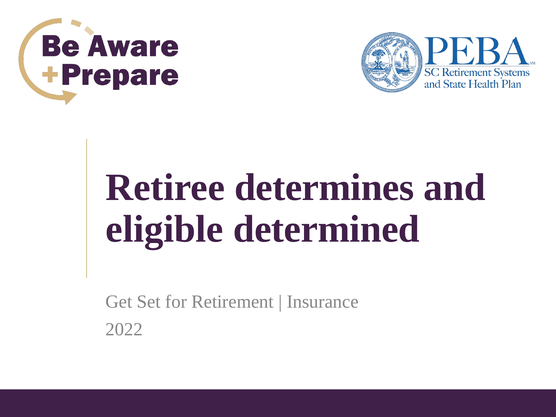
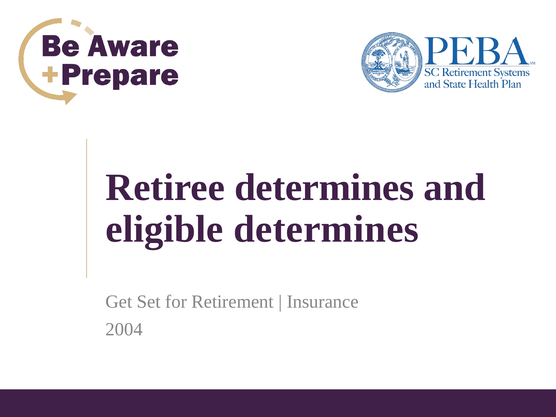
eligible determined: determined -> determines (326, 229)
2022: 2022 -> 2004 (124, 330)
